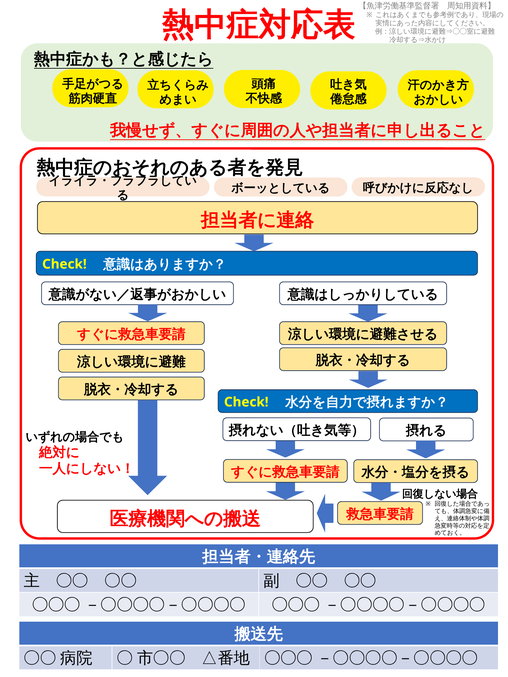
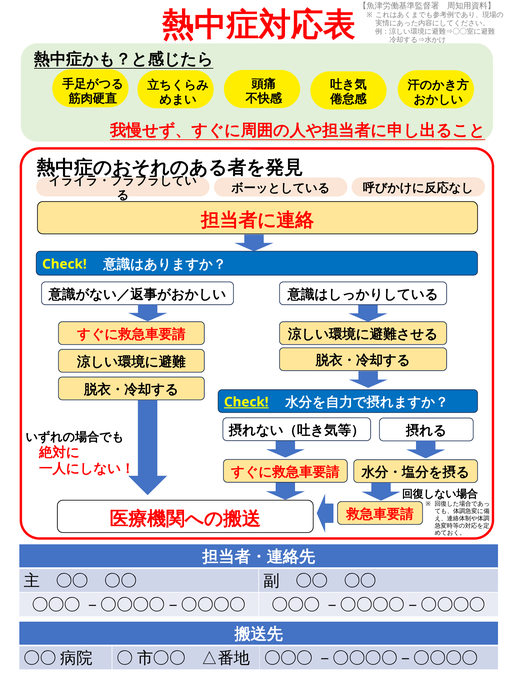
Check underline: none -> present (246, 402)
